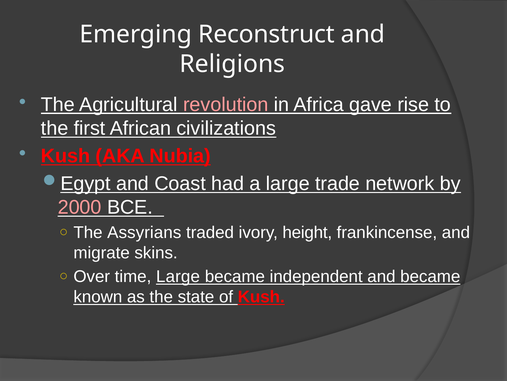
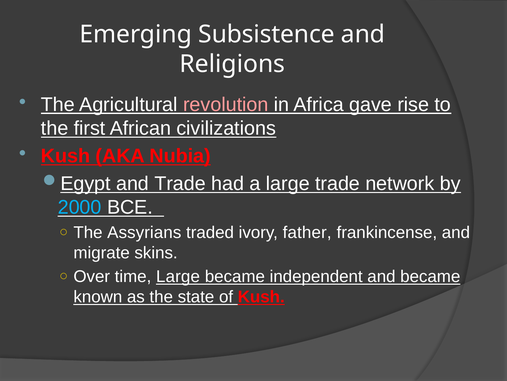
Reconstruct: Reconstruct -> Subsistence (266, 34)
and Coast: Coast -> Trade (180, 183)
2000 colour: pink -> light blue (80, 207)
height: height -> father (307, 232)
